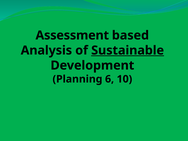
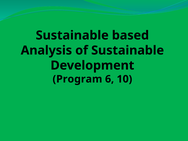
Assessment: Assessment -> Sustainable (72, 35)
Sustainable underline: present -> none (128, 50)
Planning: Planning -> Program (77, 79)
